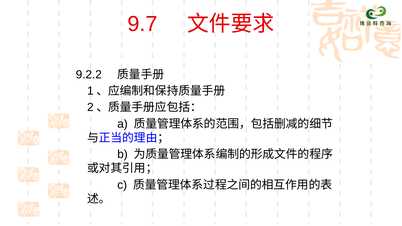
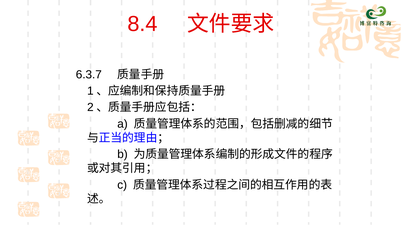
9.7: 9.7 -> 8.4 (143, 24)
9.2.2: 9.2.2 -> 6.3.7 (89, 75)
